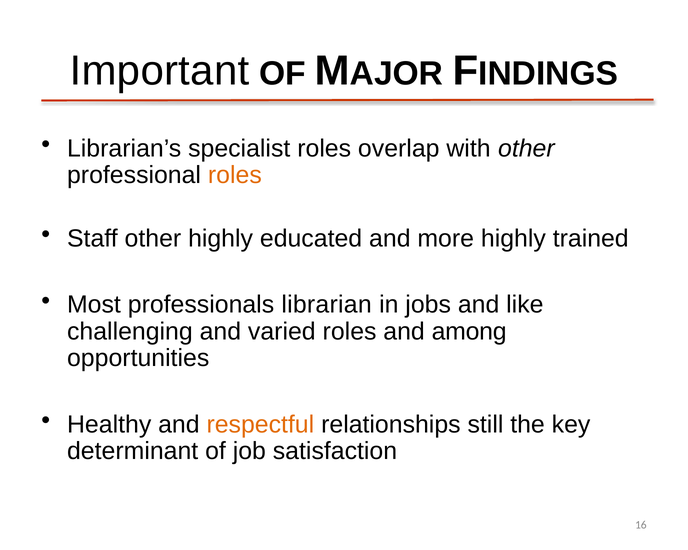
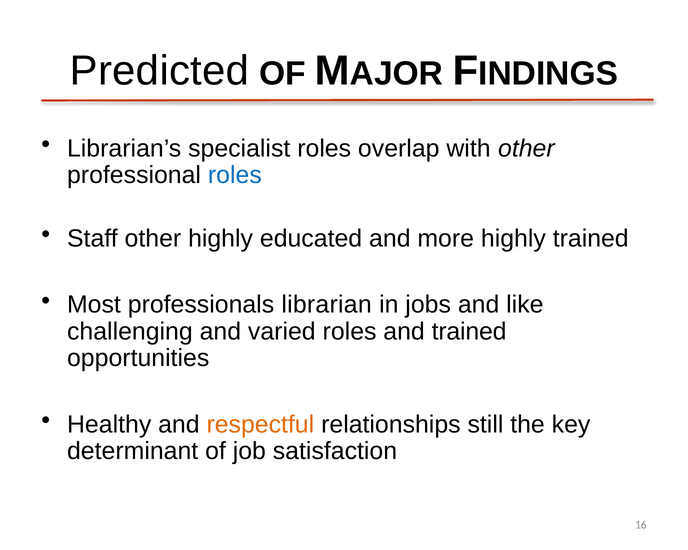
Important: Important -> Predicted (160, 71)
roles colour: orange -> blue (235, 175)
and among: among -> trained (469, 332)
